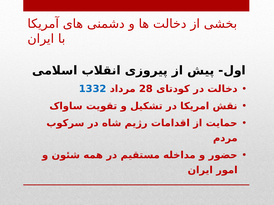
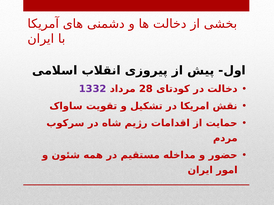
1332 colour: blue -> purple (93, 89)
